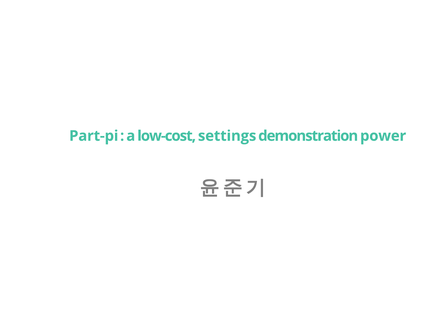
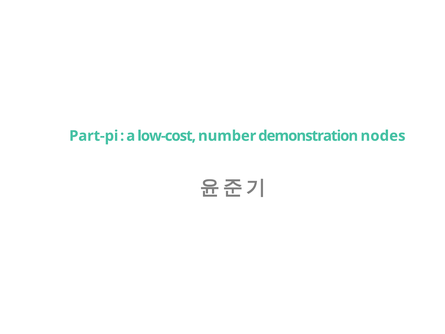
settings: settings -> number (227, 136)
power: power -> nodes (383, 136)
